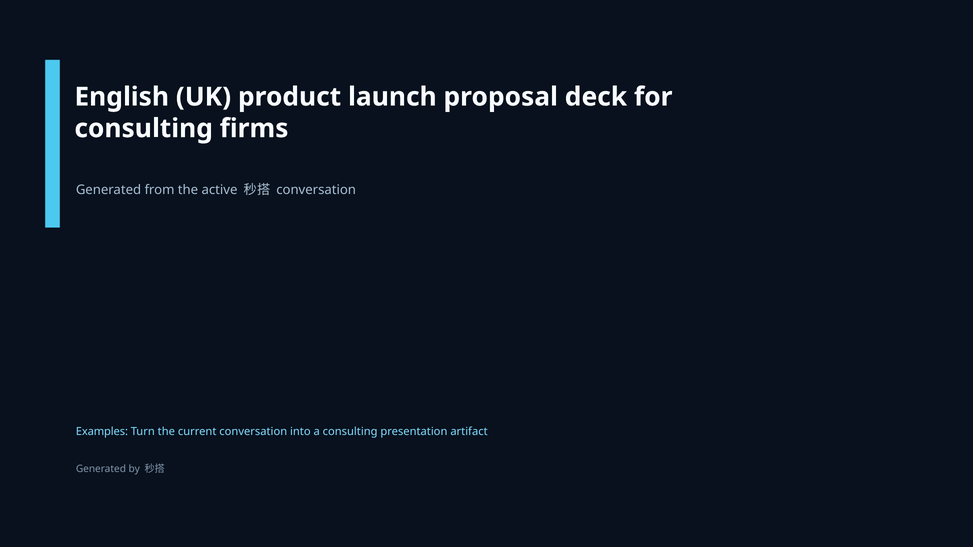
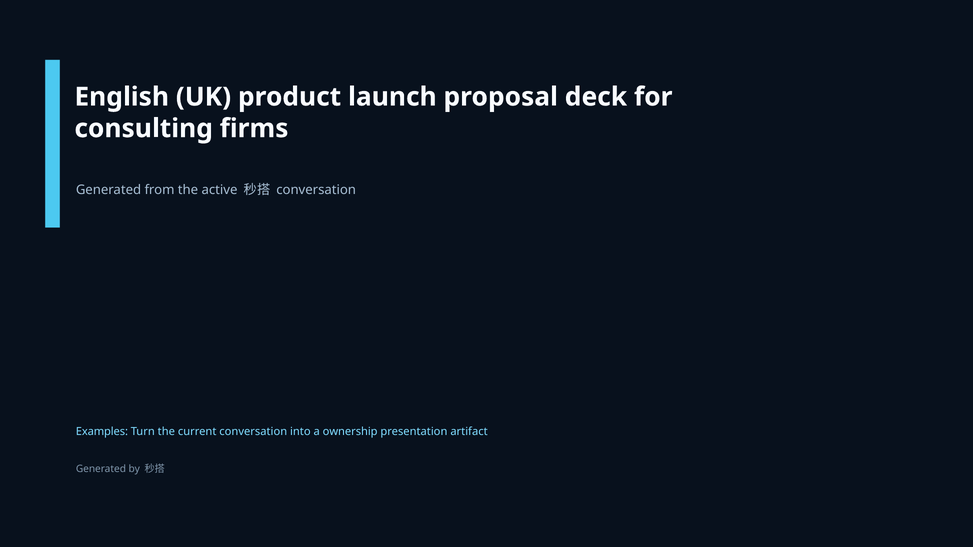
a consulting: consulting -> ownership (350, 432)
